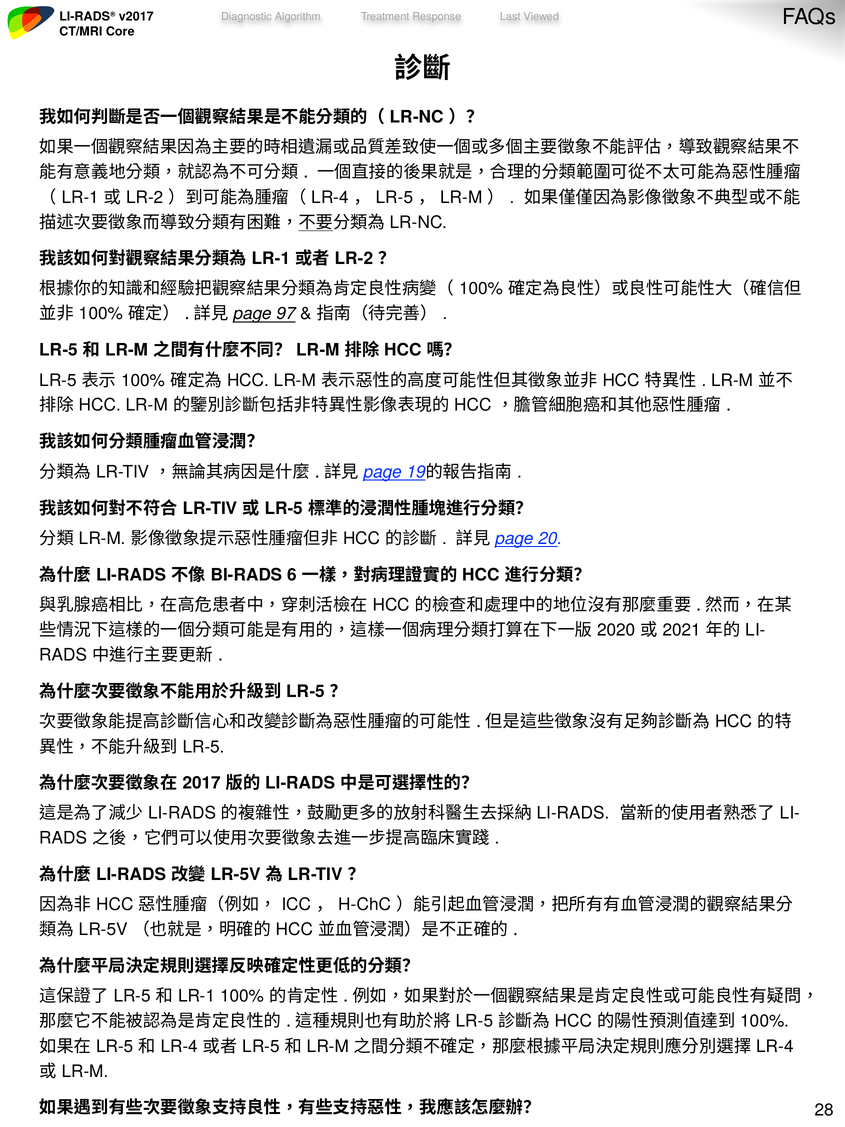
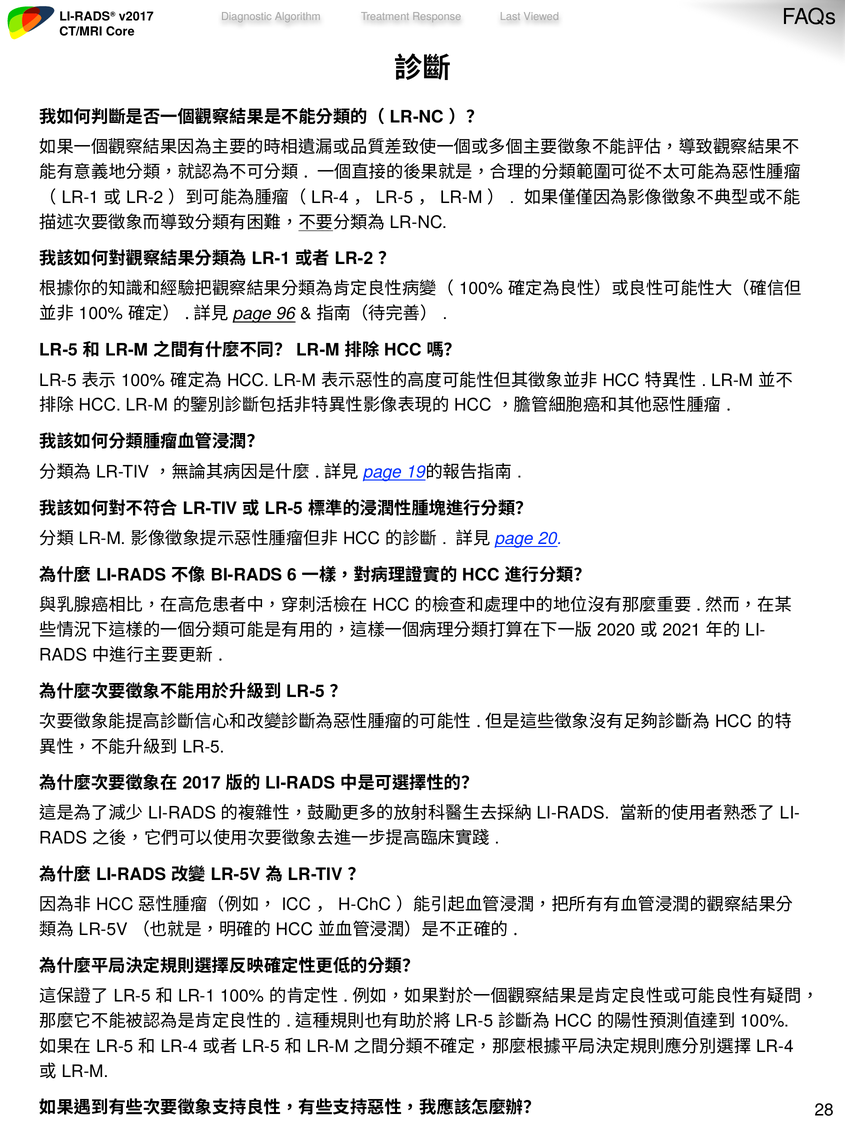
97: 97 -> 96 (286, 314)
